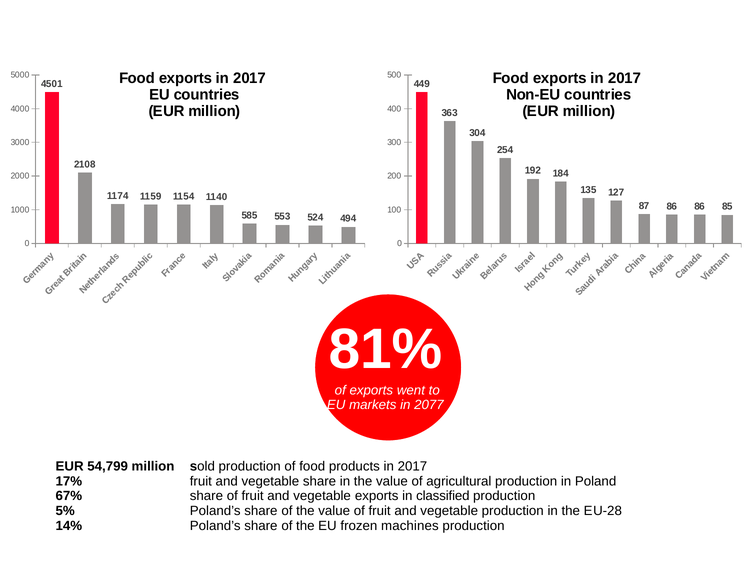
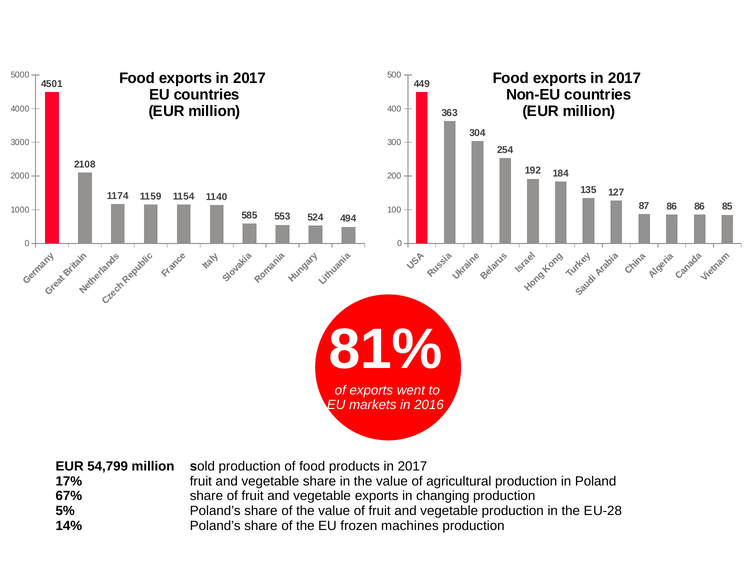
2077: 2077 -> 2016 (429, 405)
classified: classified -> changing (443, 496)
